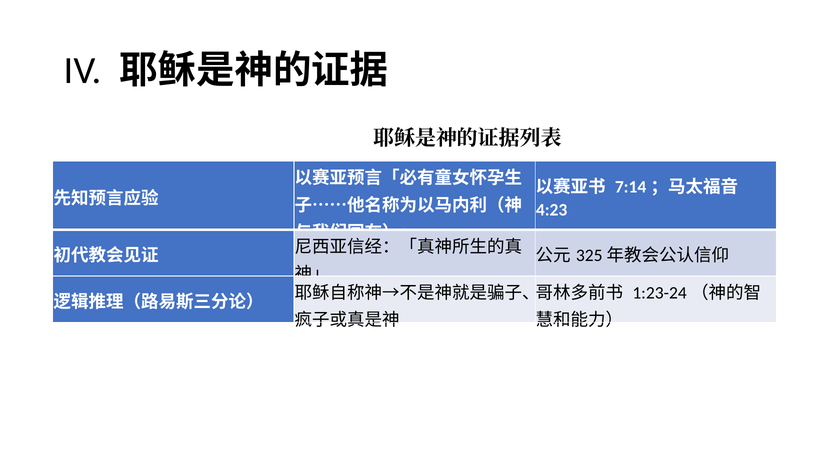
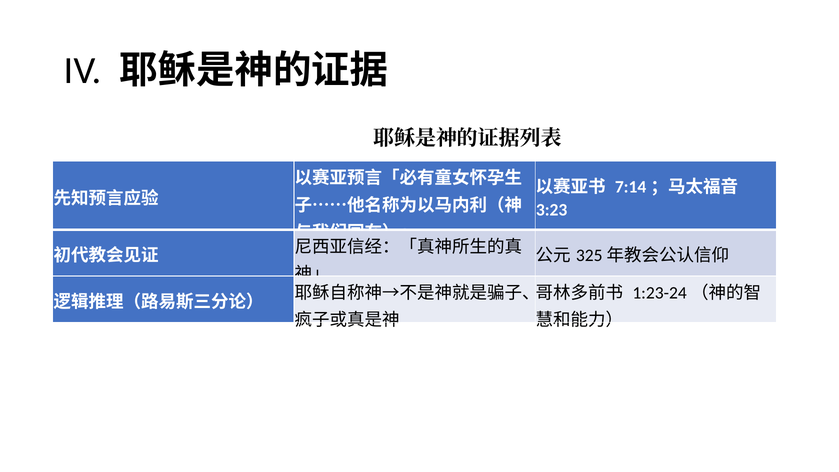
4:23: 4:23 -> 3:23 (552, 210)
